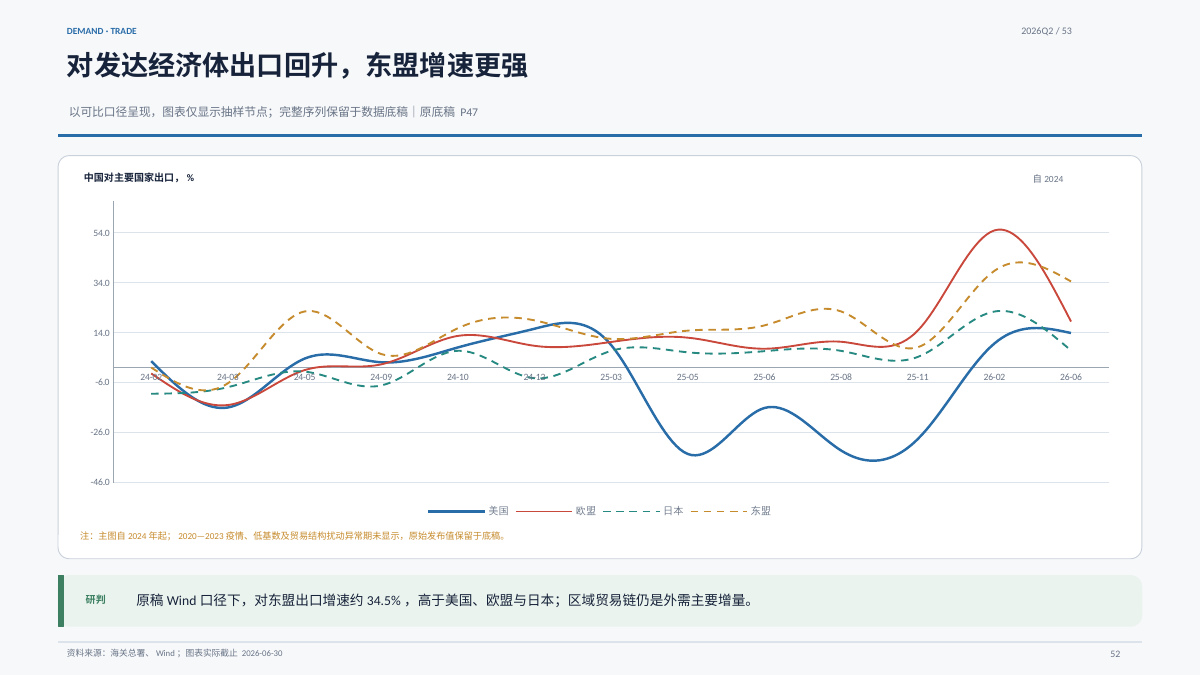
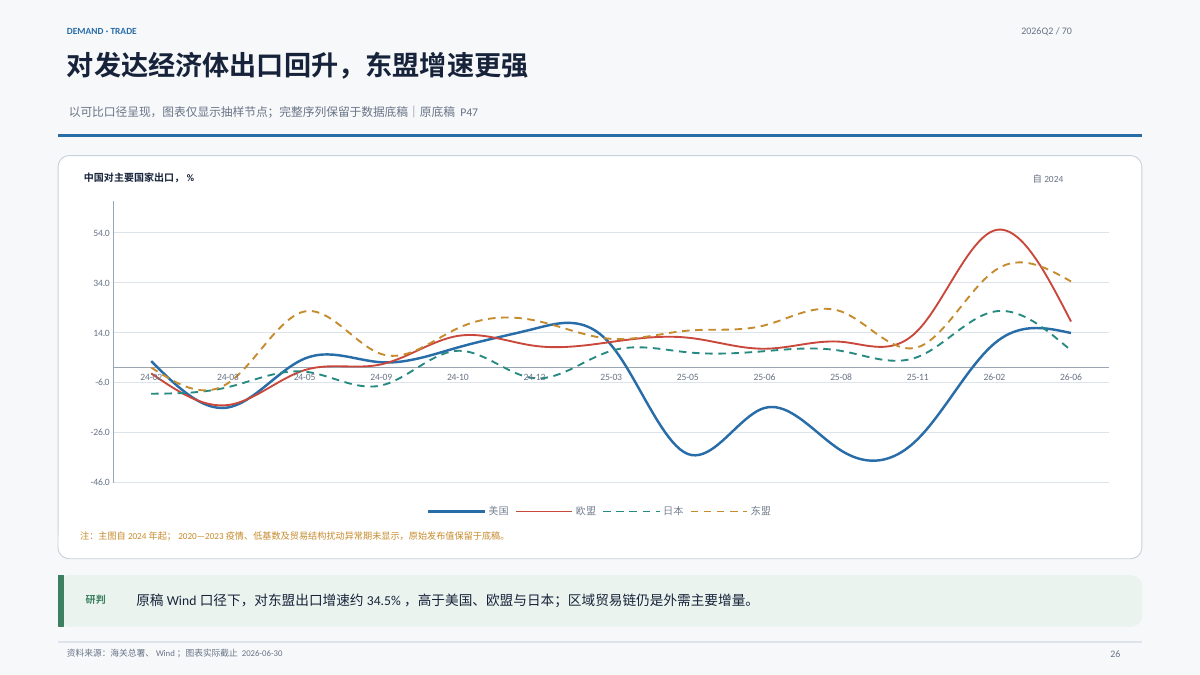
53: 53 -> 70 (1067, 31)
52: 52 -> 26 (1115, 655)
